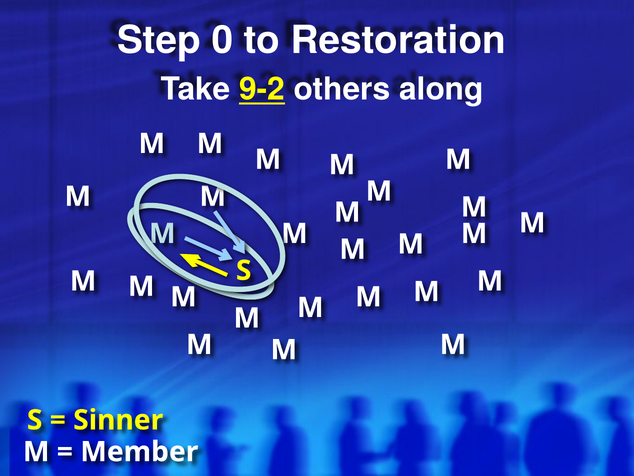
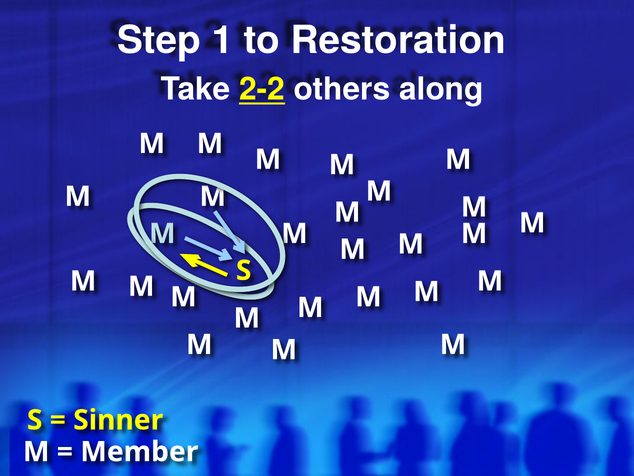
0: 0 -> 1 (222, 40)
9-2: 9-2 -> 2-2 (262, 89)
